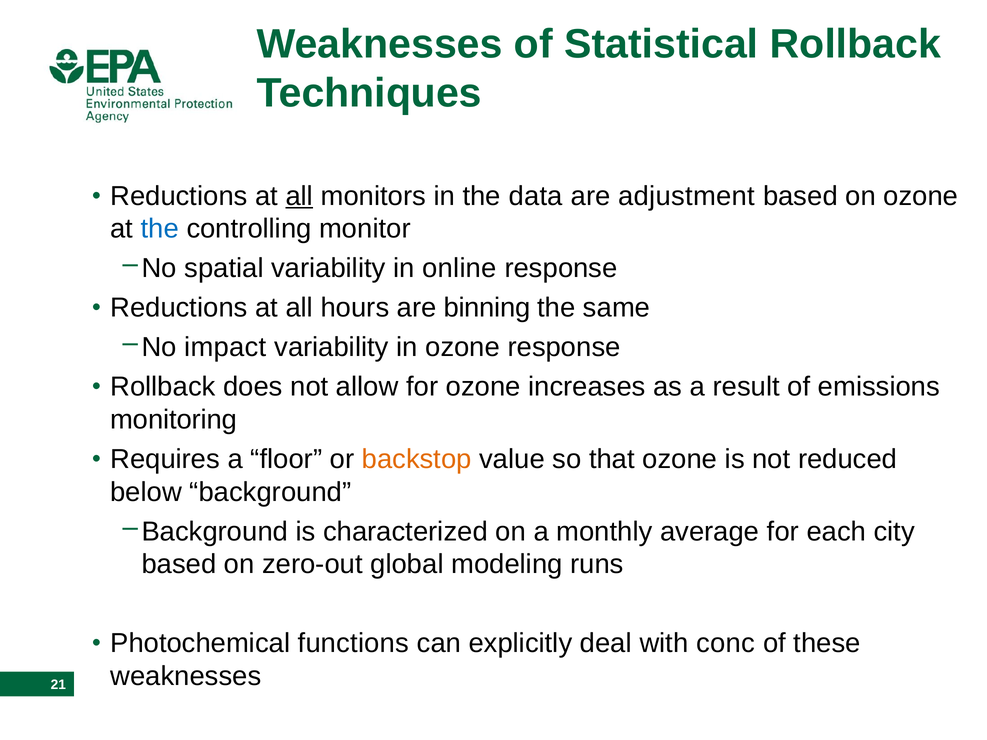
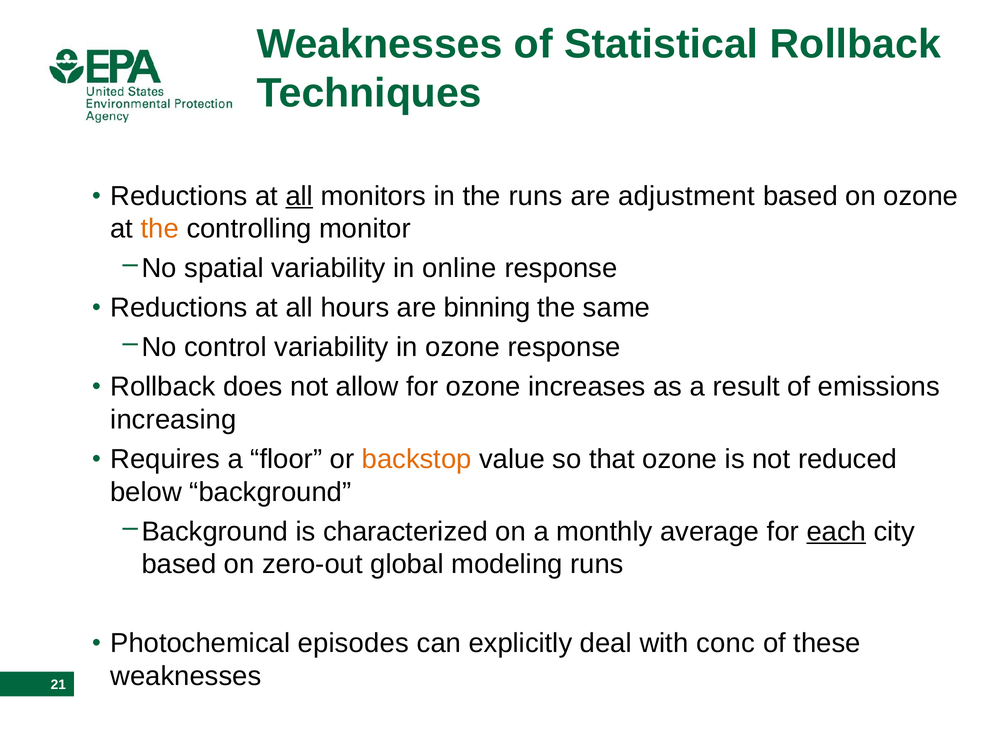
the data: data -> runs (536, 196)
the colour: blue -> orange (160, 229)
impact: impact -> control (225, 347)
monitoring: monitoring -> increasing (173, 420)
each underline: none -> present (836, 532)
functions: functions -> episodes (353, 644)
